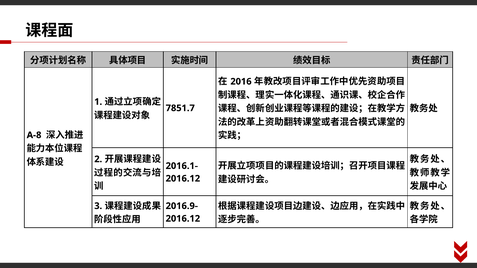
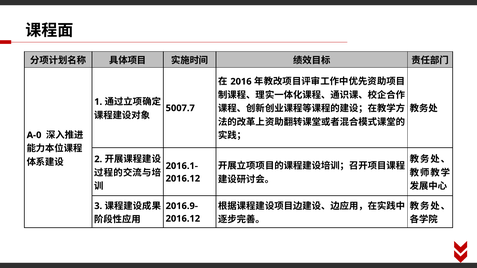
7851.7: 7851.7 -> 5007.7 (180, 108)
A-8: A-8 -> A-0 (34, 135)
